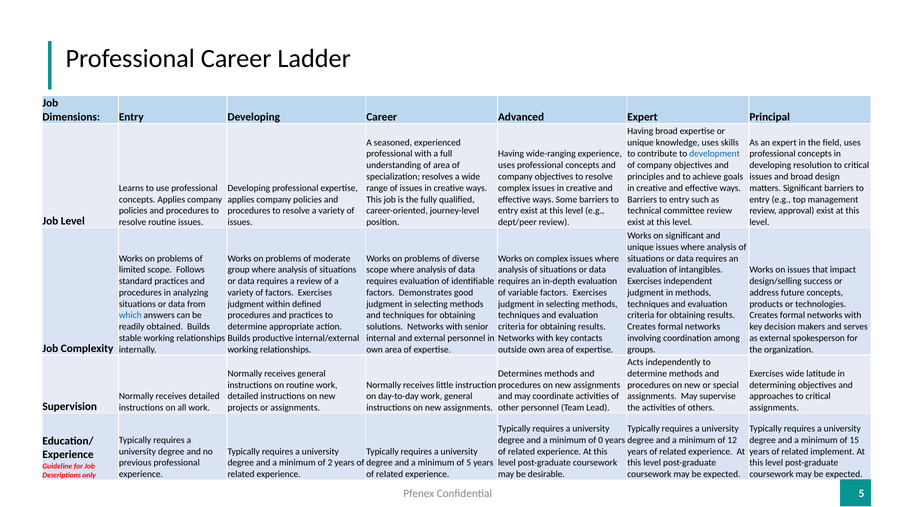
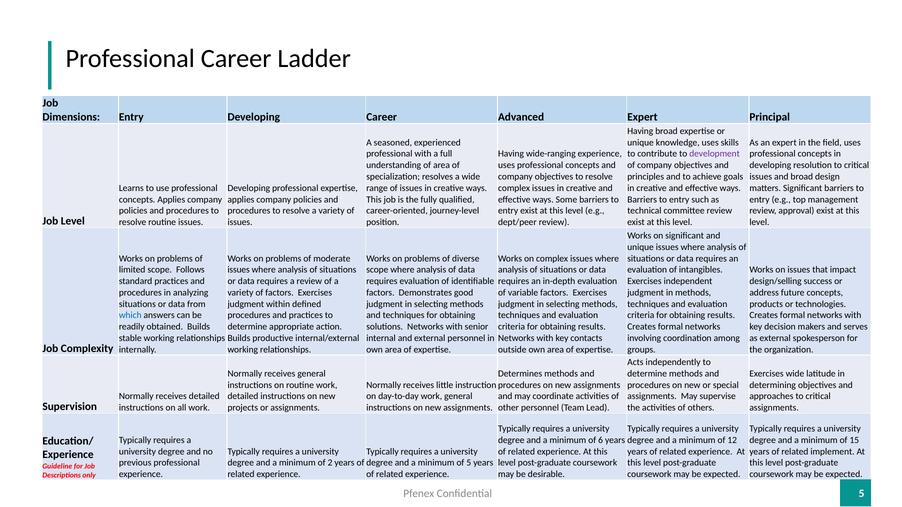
development colour: blue -> purple (715, 154)
group: group -> issues (239, 270)
0: 0 -> 6 (601, 440)
